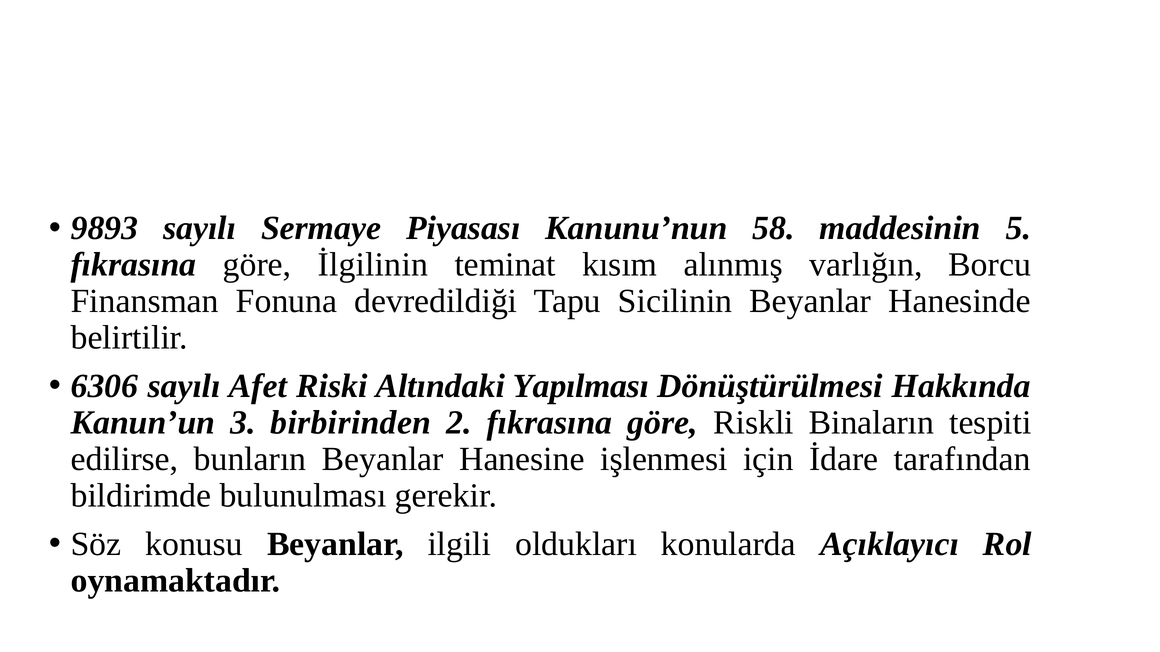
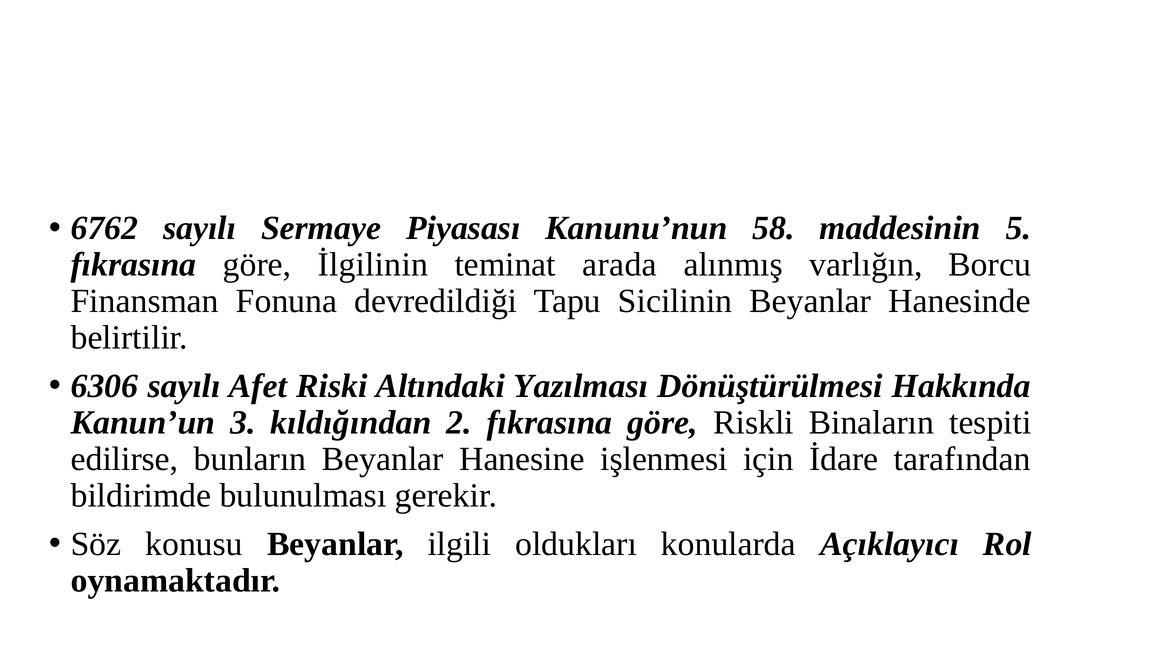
9893: 9893 -> 6762 (104, 228)
kısım: kısım -> arada (620, 265)
Yapılması: Yapılması -> Yazılması (581, 386)
birbirinden: birbirinden -> kıldığından (351, 423)
